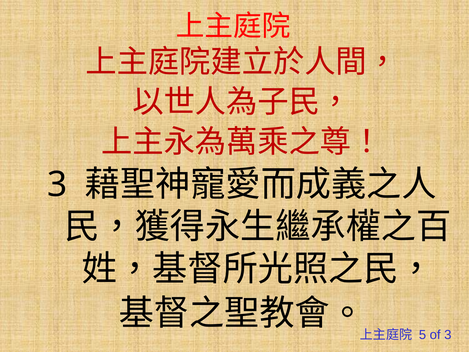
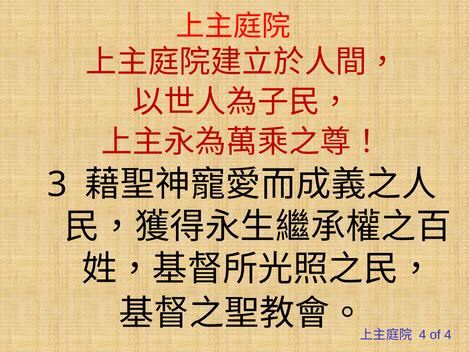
5: 5 -> 4 (423, 335)
of 3: 3 -> 4 (448, 335)
